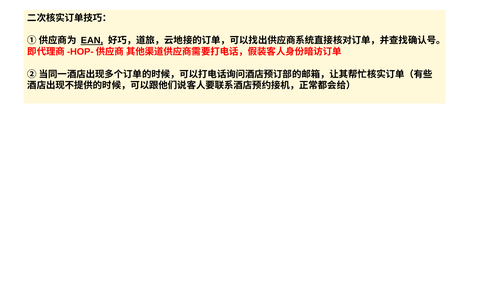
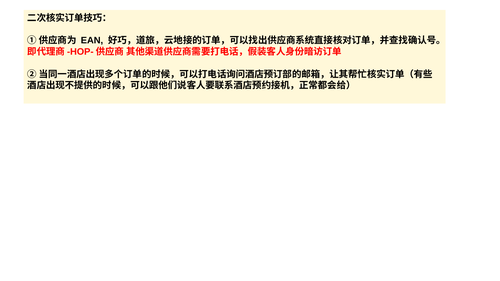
EAN underline: present -> none (92, 41)
